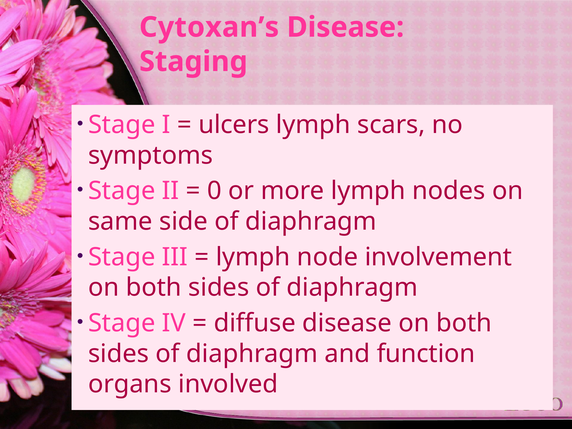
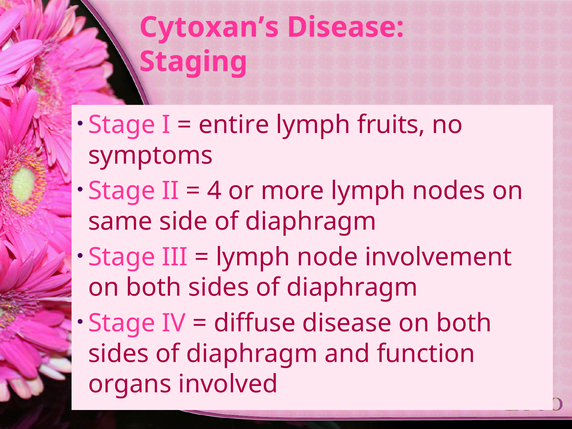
ulcers: ulcers -> entire (234, 125)
scars: scars -> fruits (391, 125)
0: 0 -> 4 (214, 191)
